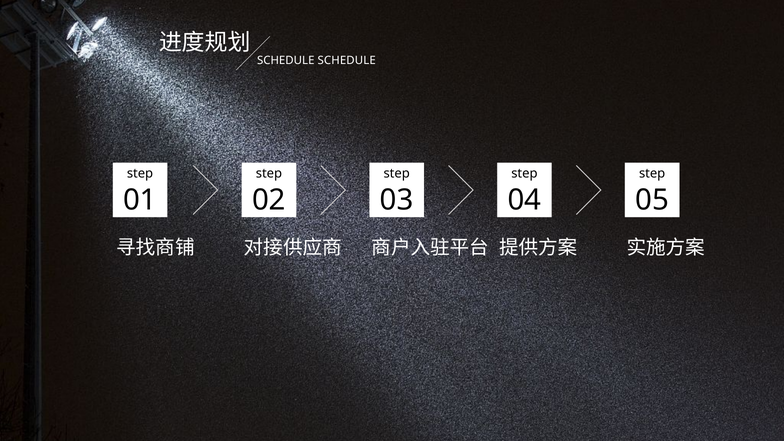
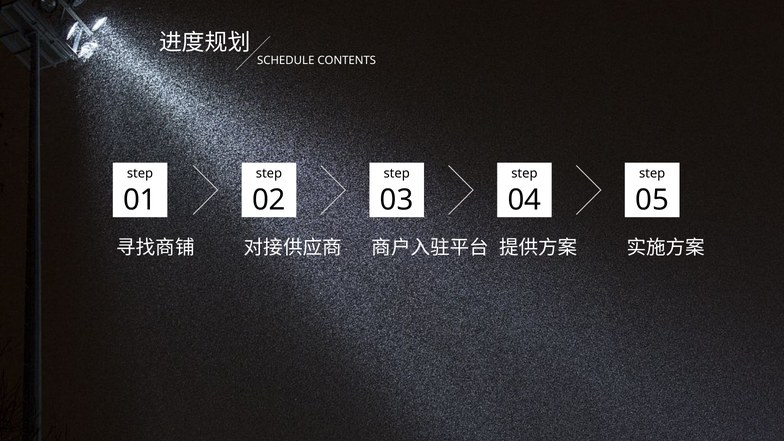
SCHEDULE SCHEDULE: SCHEDULE -> CONTENTS (347, 60)
